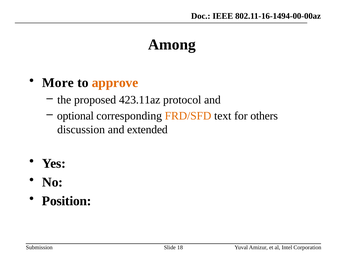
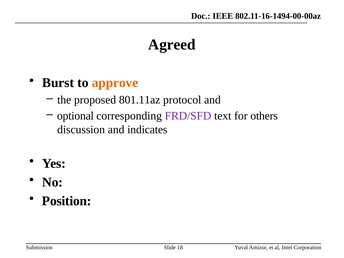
Among: Among -> Agreed (172, 44)
More: More -> Burst (58, 83)
423.11az: 423.11az -> 801.11az (140, 100)
FRD/SFD colour: orange -> purple (188, 116)
extended: extended -> indicates (147, 130)
